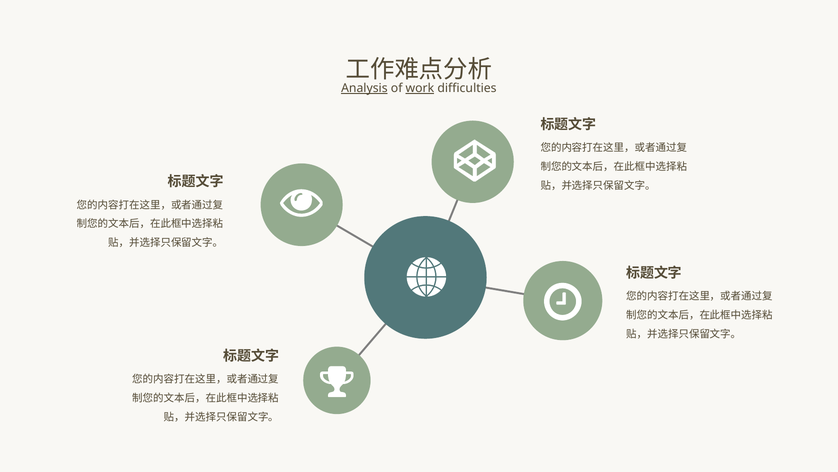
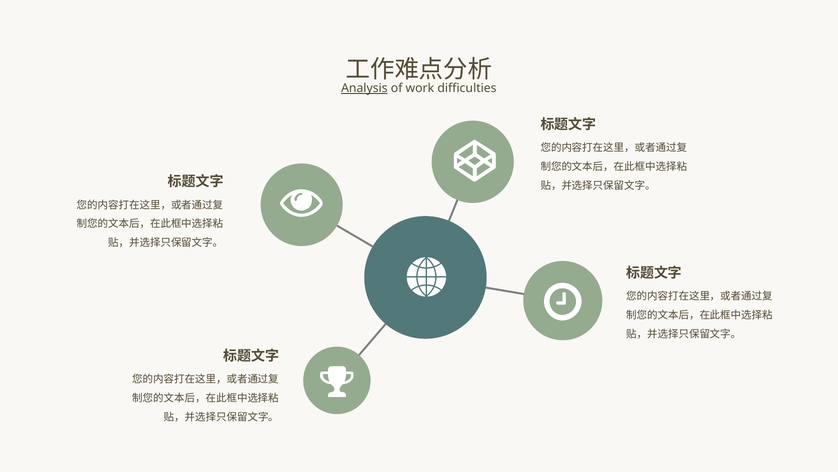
work underline: present -> none (420, 88)
